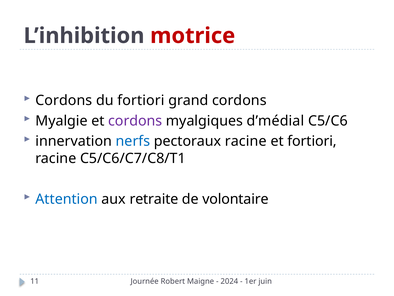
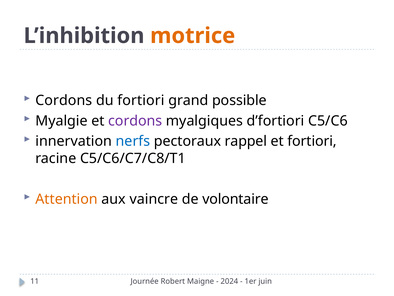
motrice colour: red -> orange (193, 36)
grand cordons: cordons -> possible (239, 100)
d’médial: d’médial -> d’fortiori (276, 121)
pectoraux racine: racine -> rappel (246, 141)
Attention colour: blue -> orange (67, 199)
retraite: retraite -> vaincre (154, 199)
